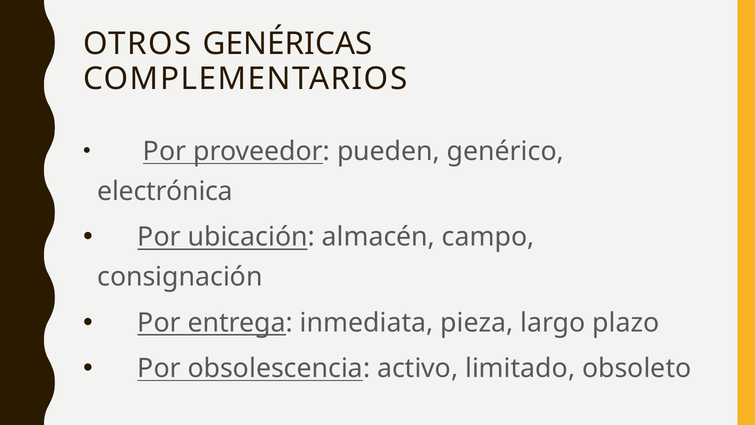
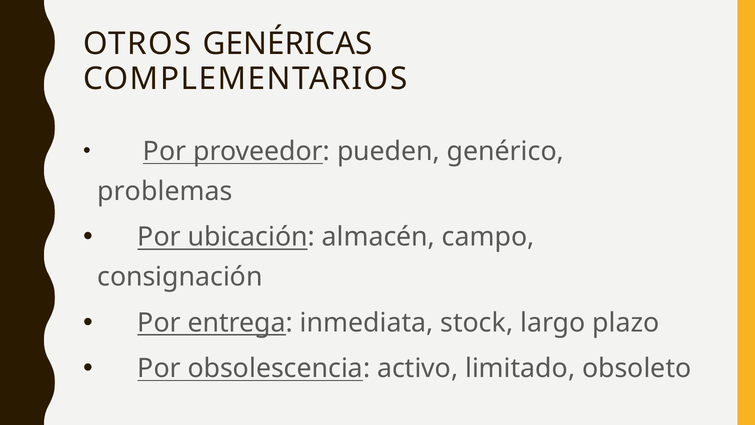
electrónica: electrónica -> problemas (165, 191)
pieza: pieza -> stock (477, 323)
